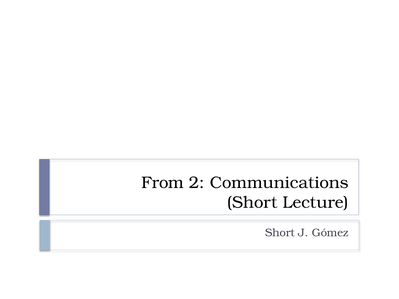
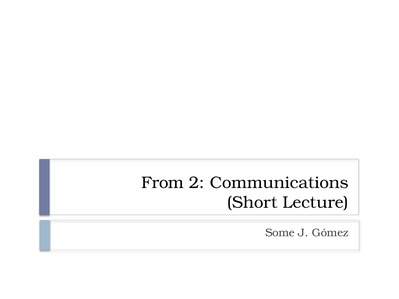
Short: Short -> Some (280, 233)
